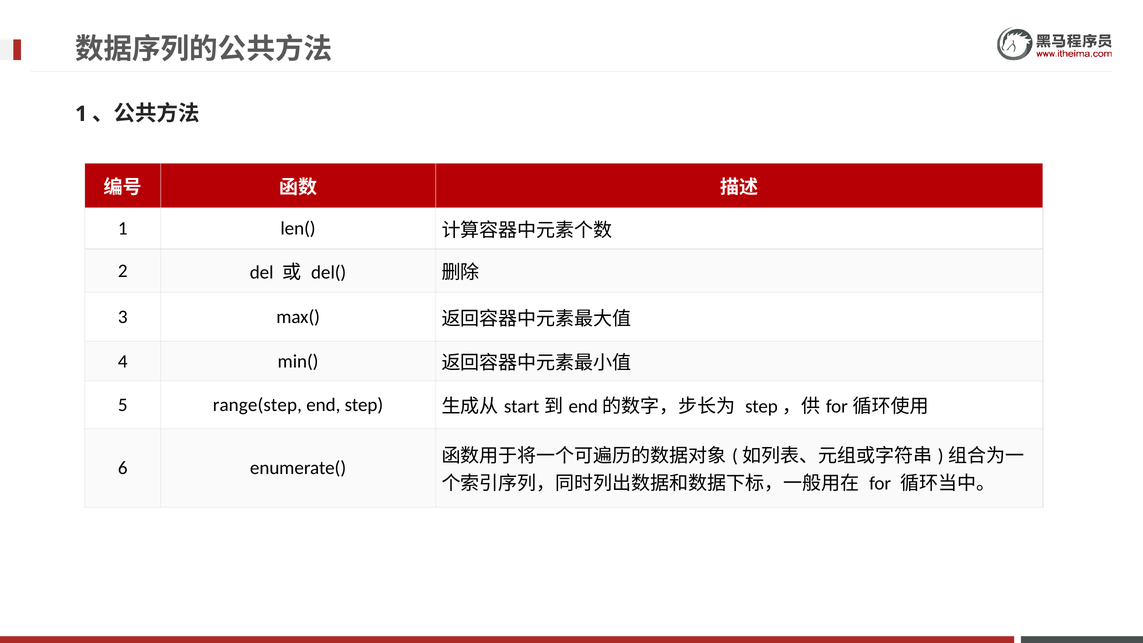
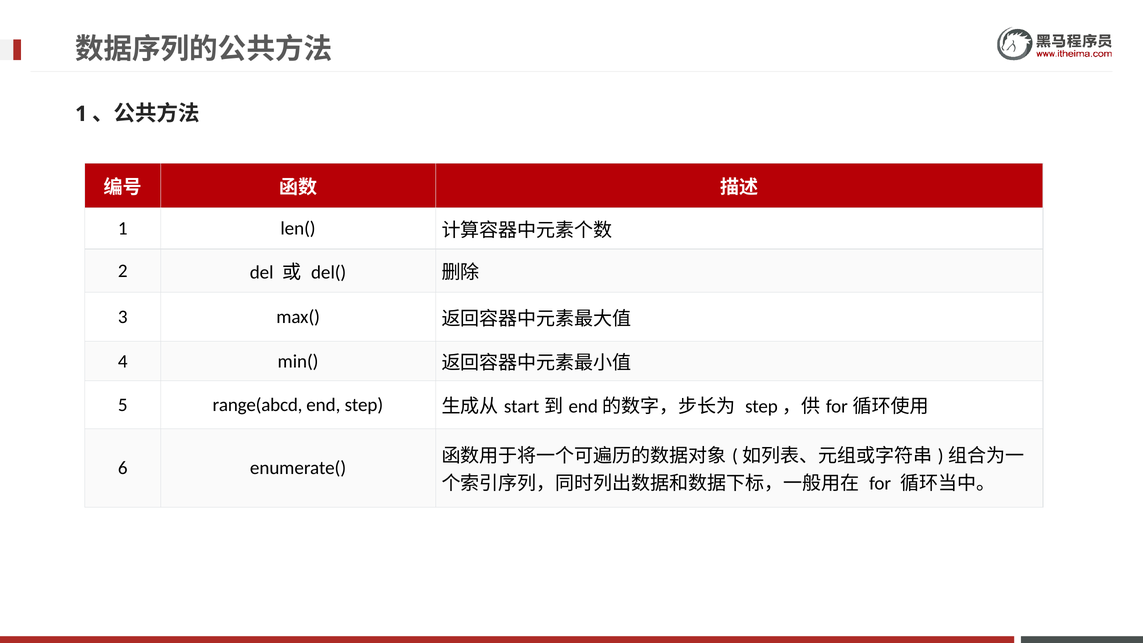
range(step: range(step -> range(abcd (257, 405)
